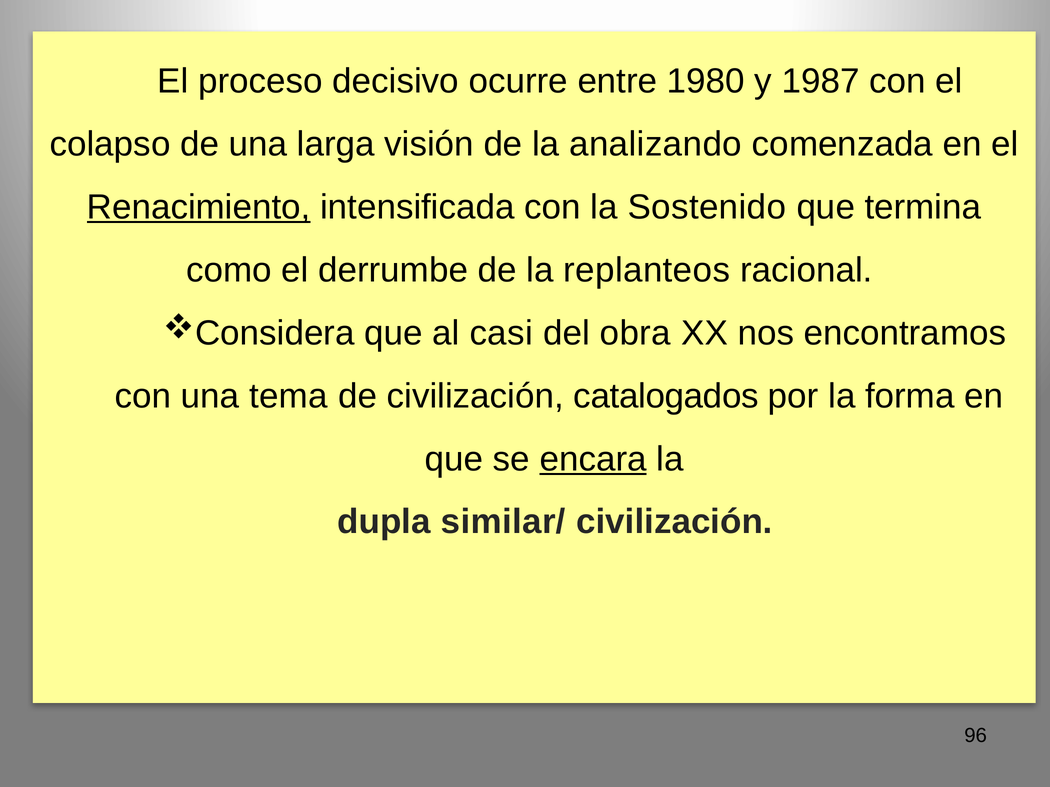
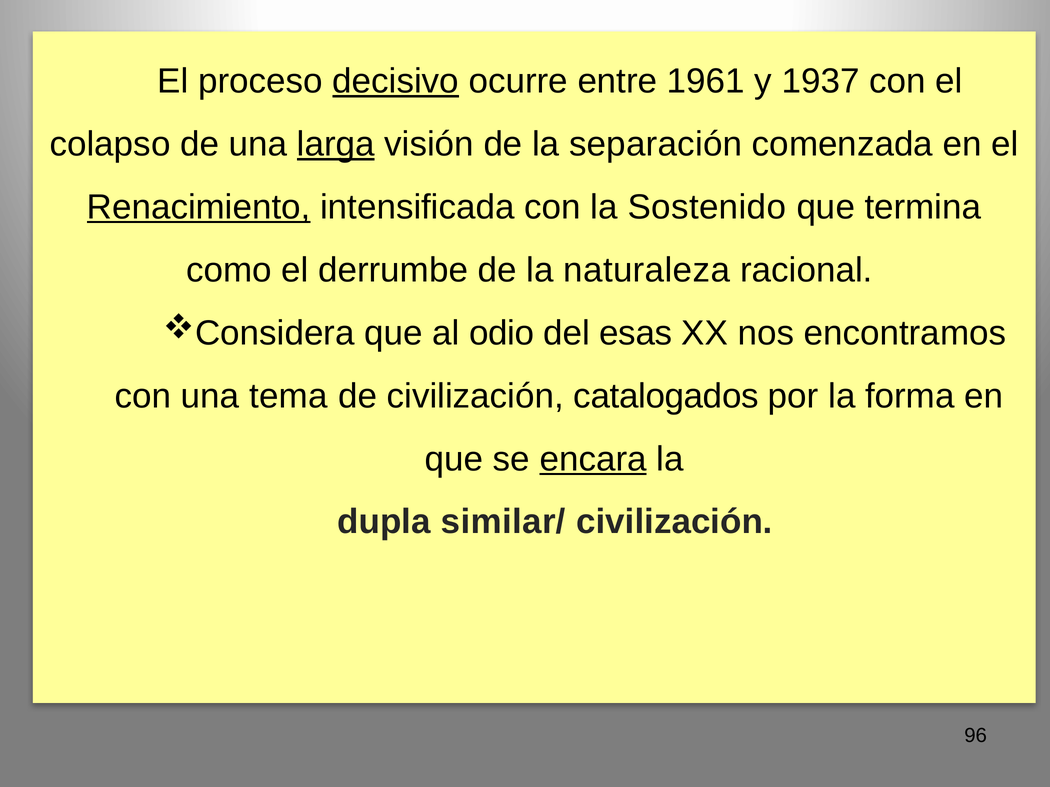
decisivo underline: none -> present (396, 81)
1980: 1980 -> 1961 (706, 81)
1987: 1987 -> 1937 (821, 81)
larga underline: none -> present (336, 144)
analizando: analizando -> separación (656, 144)
replanteos: replanteos -> naturaleza (647, 270)
casi: casi -> odio (502, 333)
obra: obra -> esas (636, 333)
